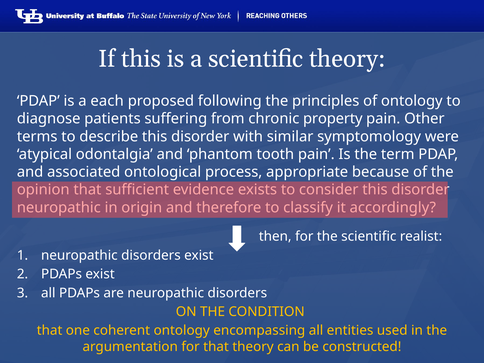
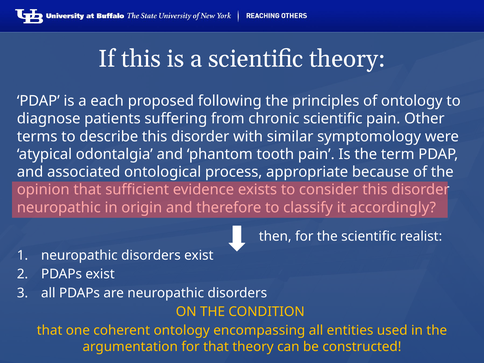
chronic property: property -> scientific (333, 119)
